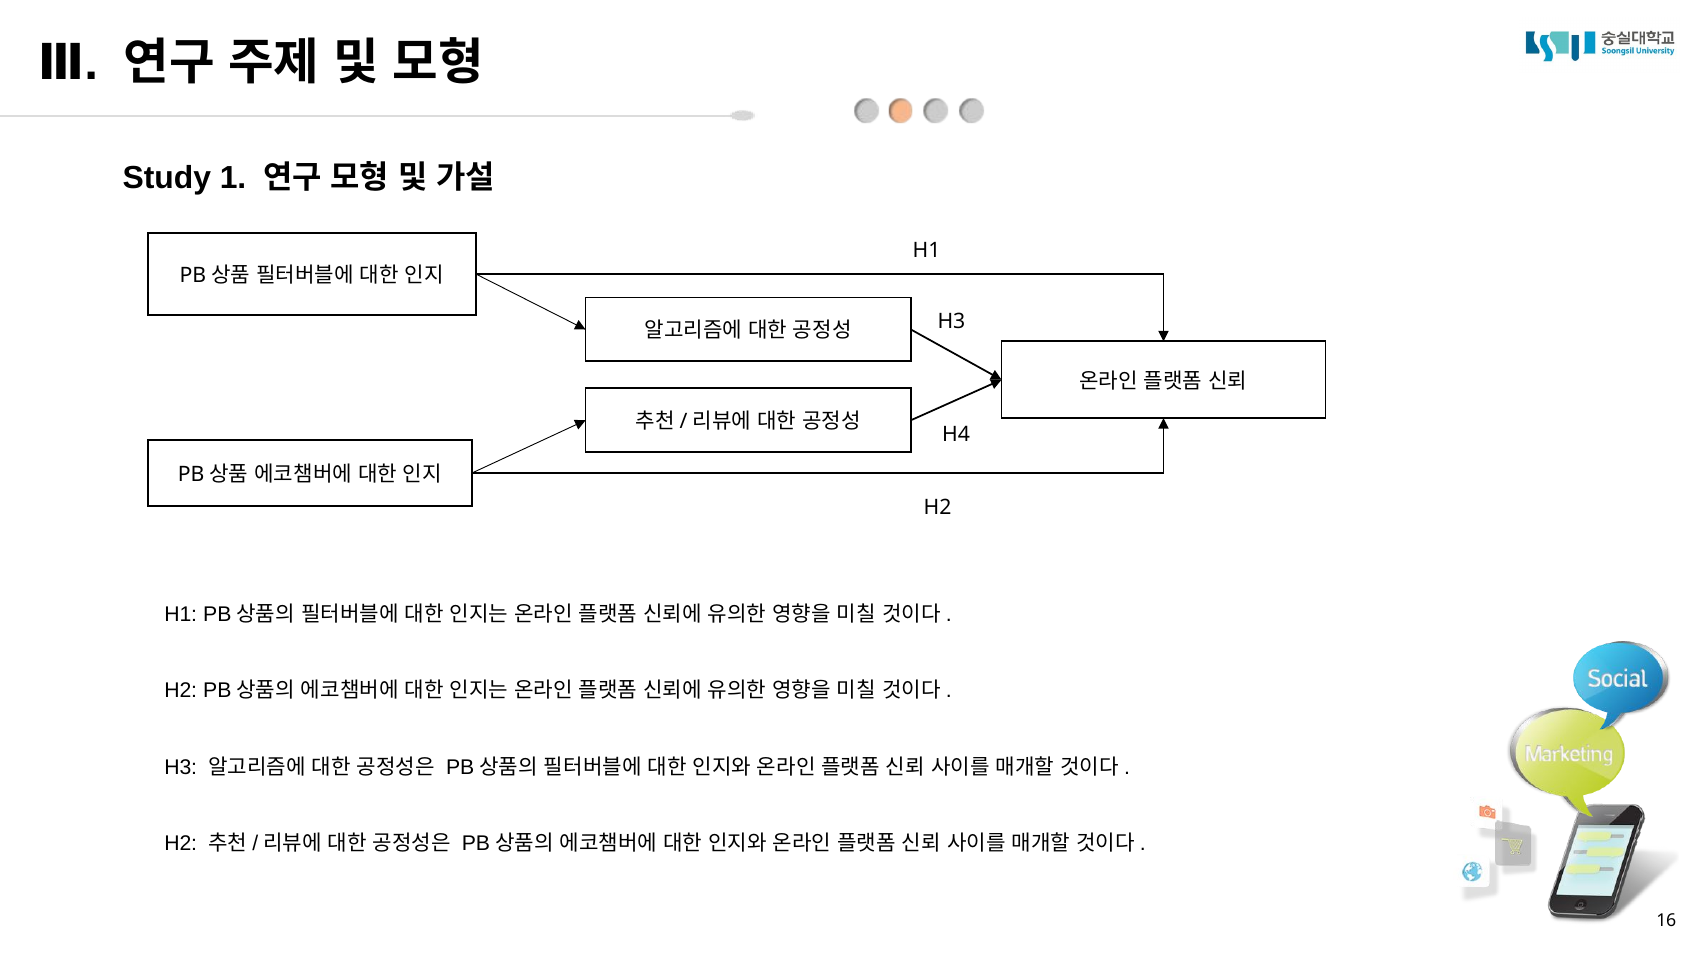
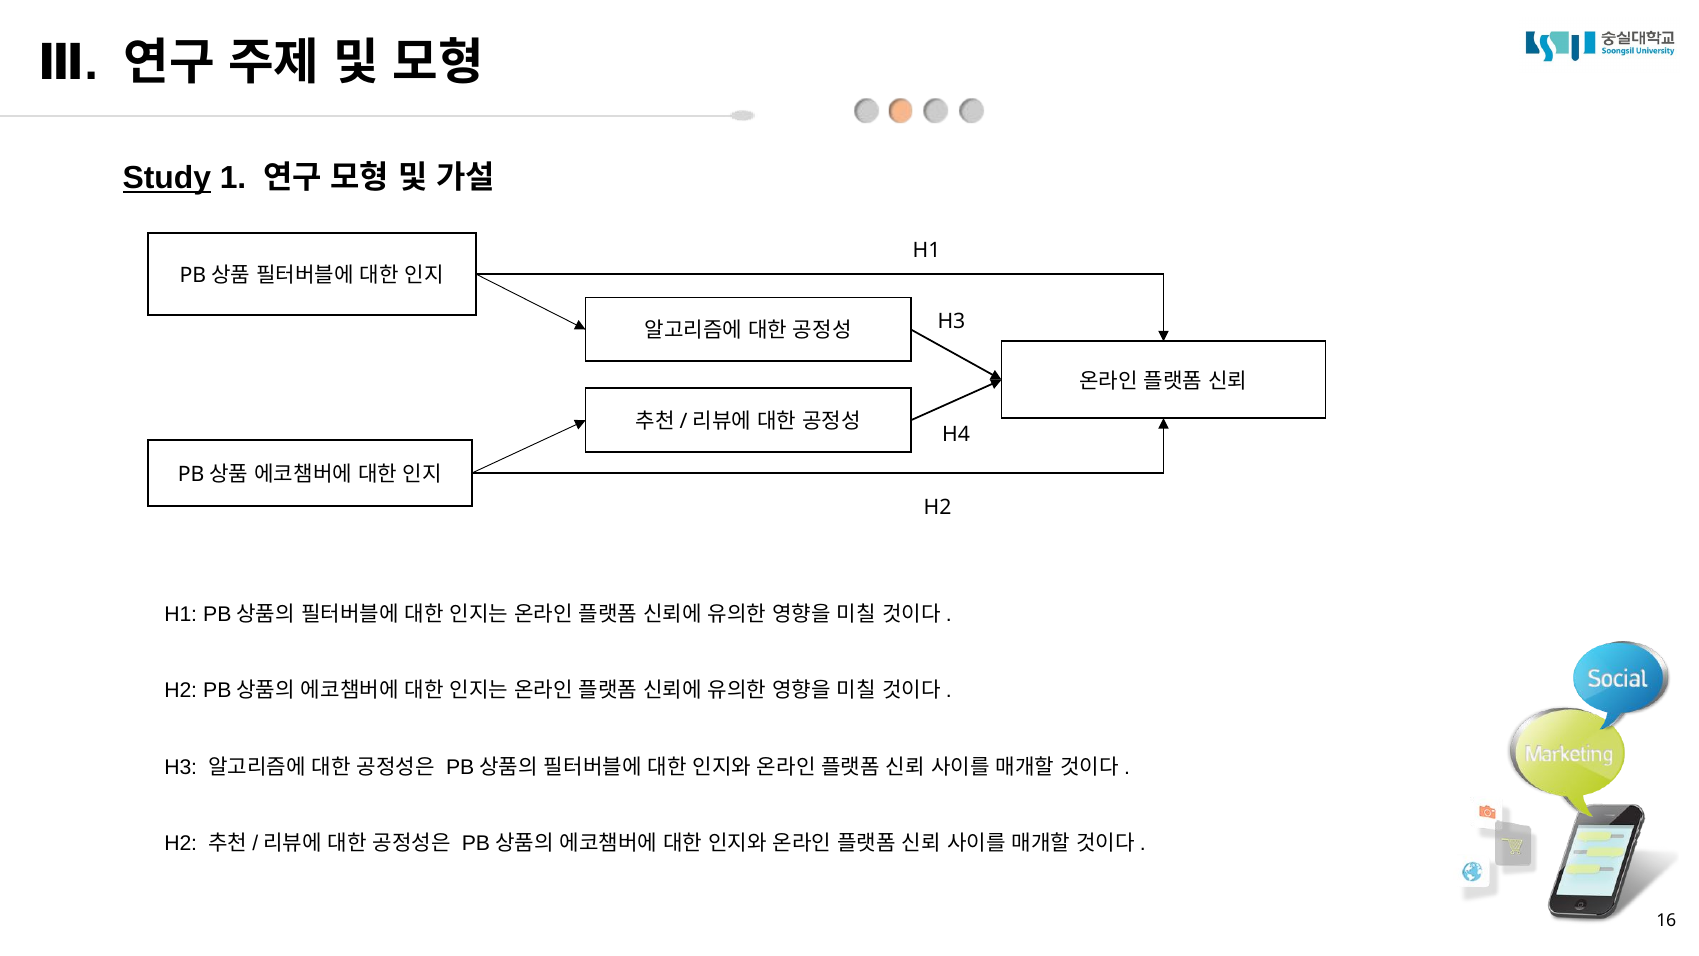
Study underline: none -> present (167, 178)
